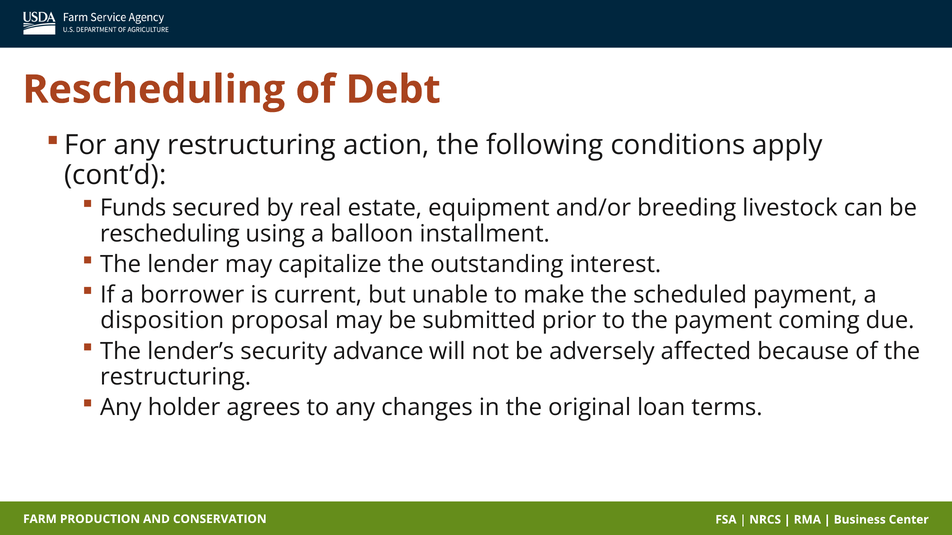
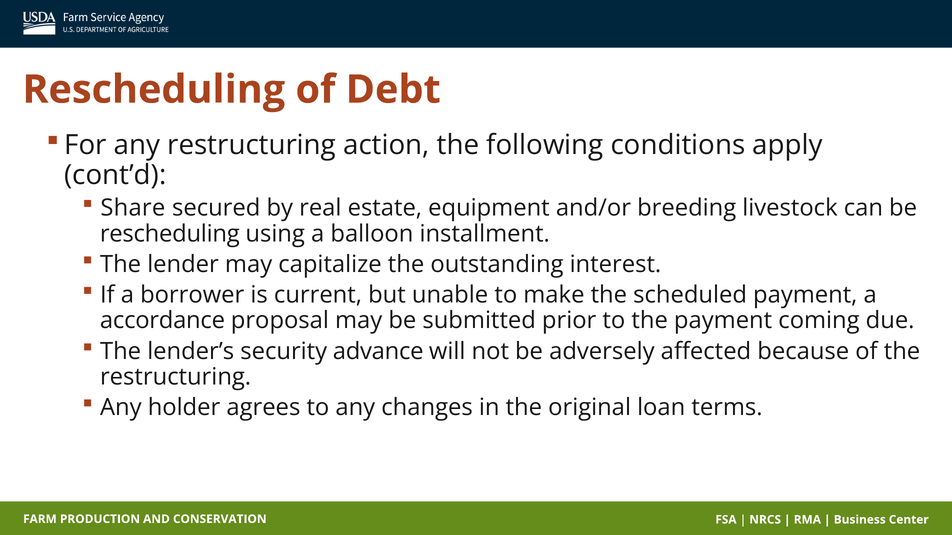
Funds: Funds -> Share (133, 208)
disposition: disposition -> accordance (162, 321)
